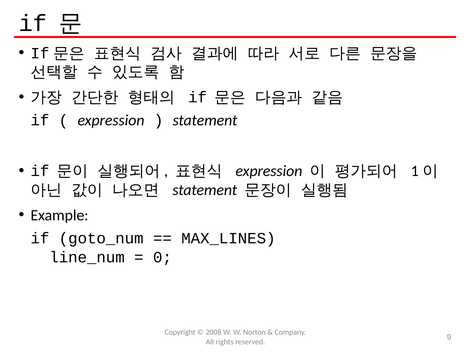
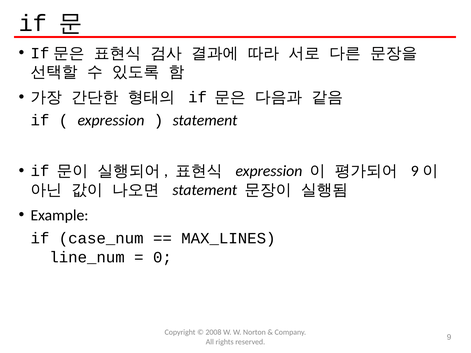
1: 1 -> 9 (415, 171)
goto_num: goto_num -> case_num (101, 238)
